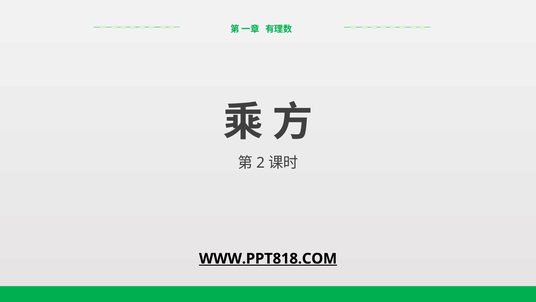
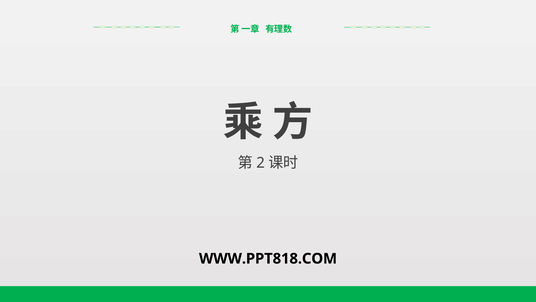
WWW.PPT818.COM underline: present -> none (268, 258)
